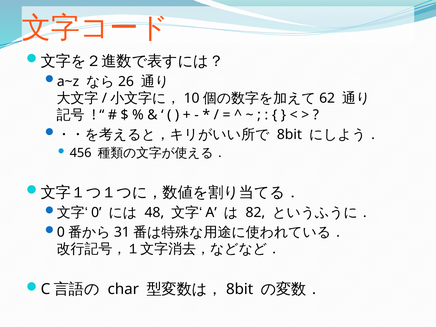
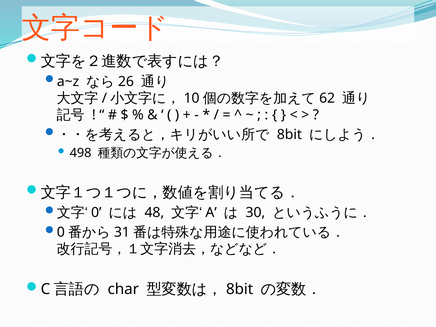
456: 456 -> 498 (81, 153)
82: 82 -> 30 (255, 213)
